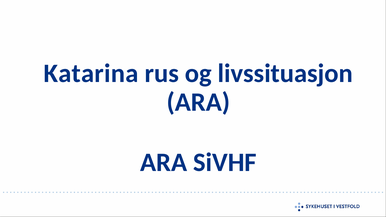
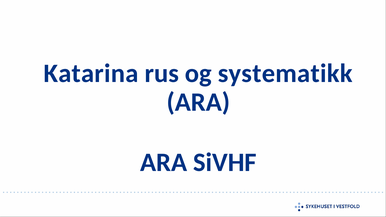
livssituasjon: livssituasjon -> systematikk (285, 73)
